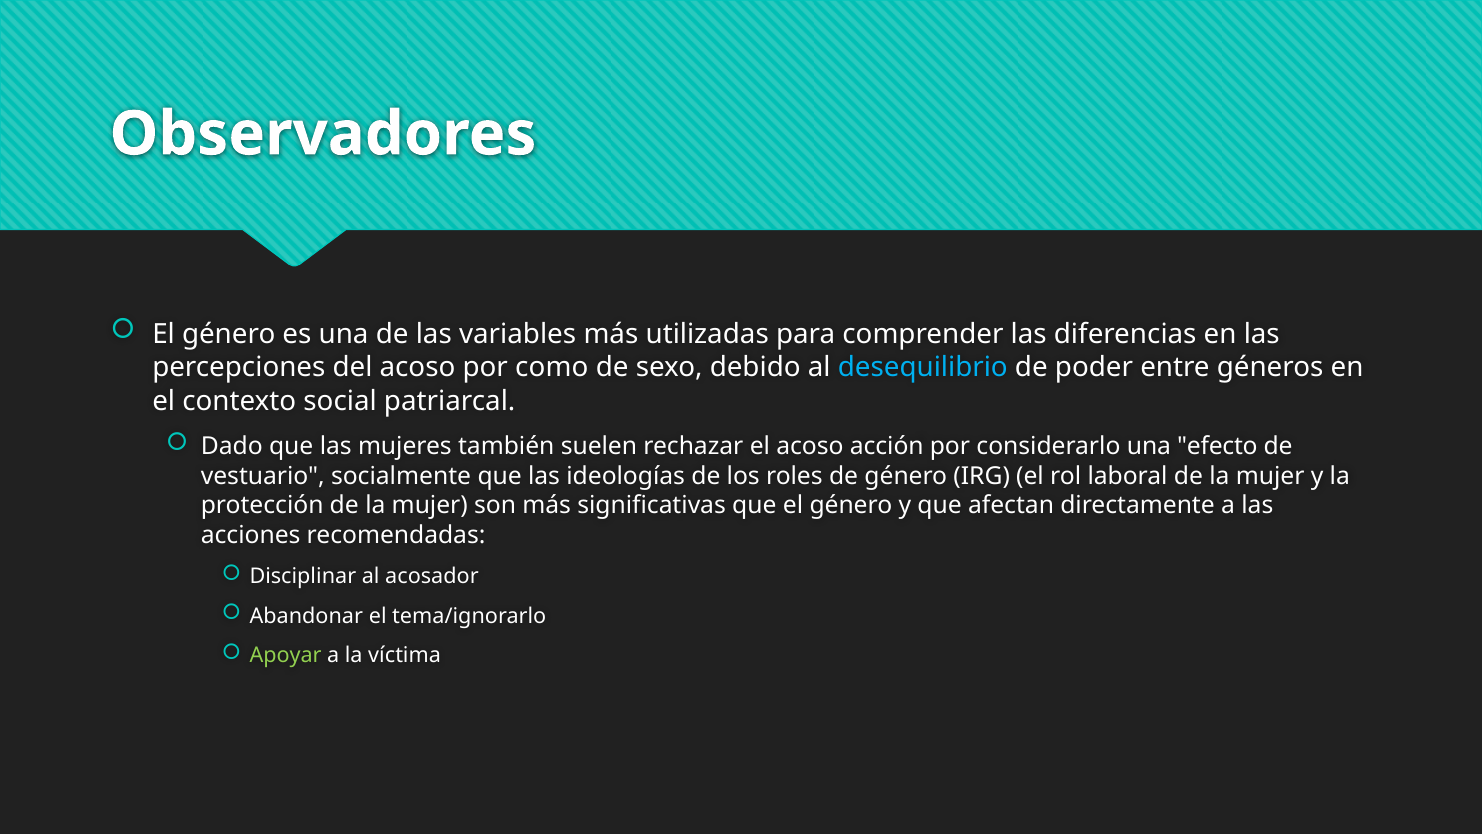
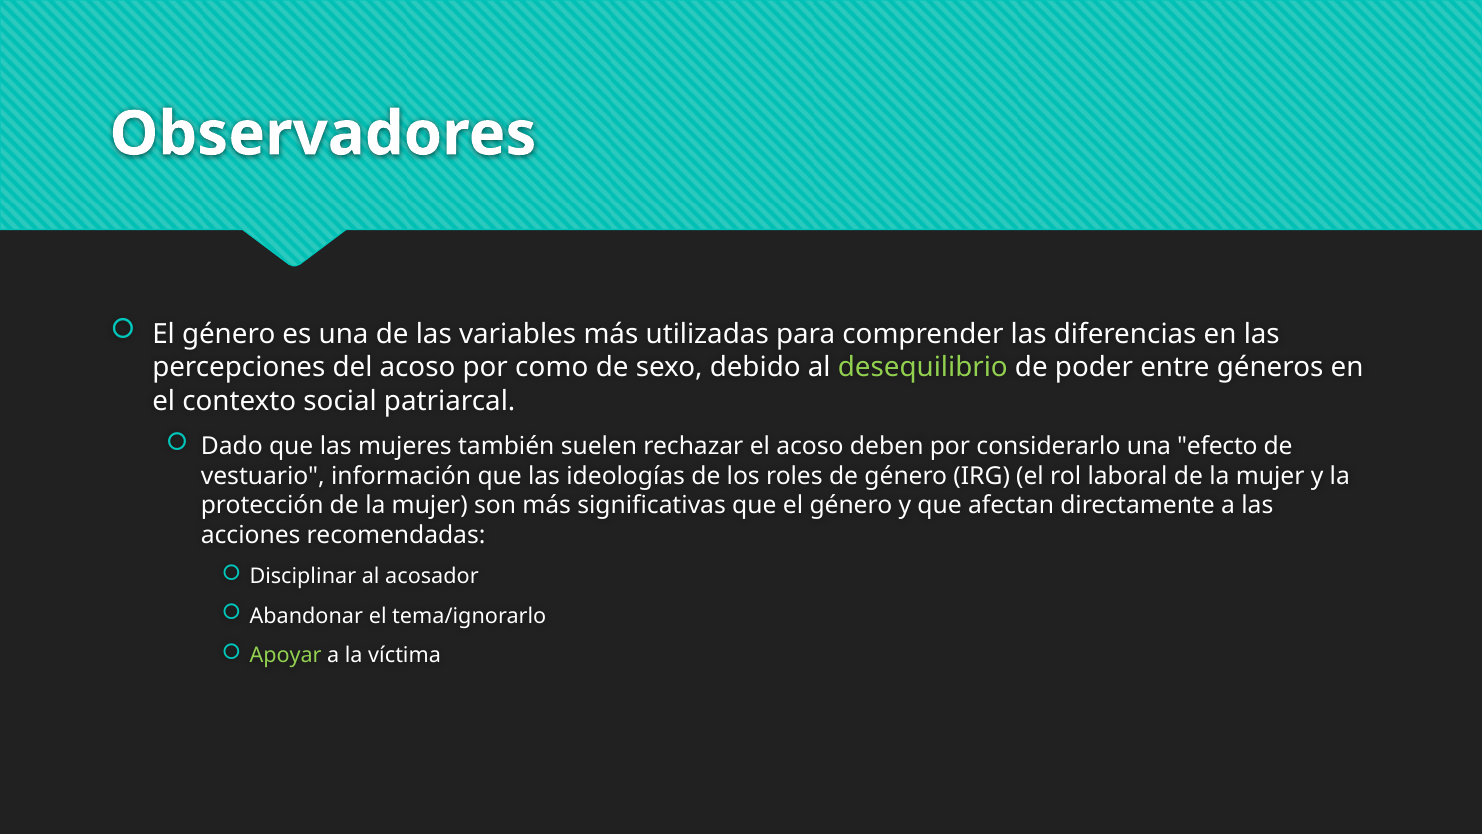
desequilibrio colour: light blue -> light green (923, 367)
acción: acción -> deben (887, 446)
socialmente: socialmente -> información (401, 476)
